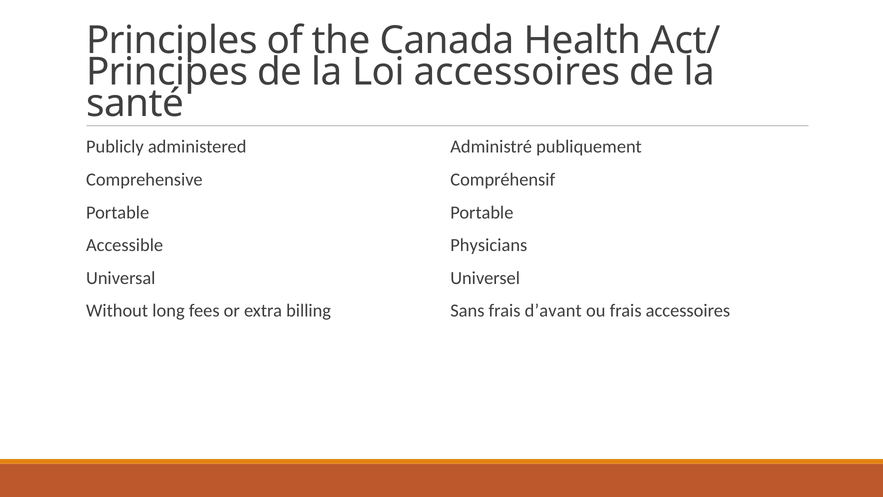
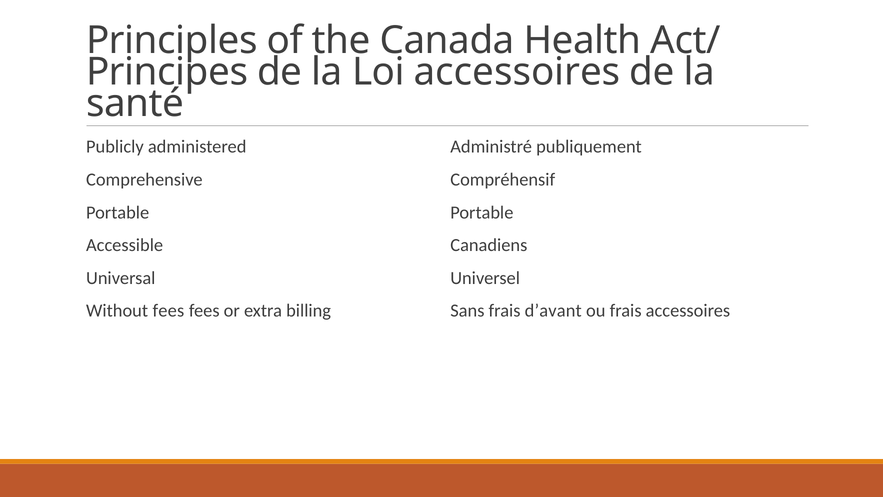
Physicians: Physicians -> Canadiens (489, 245)
Without long: long -> fees (168, 311)
